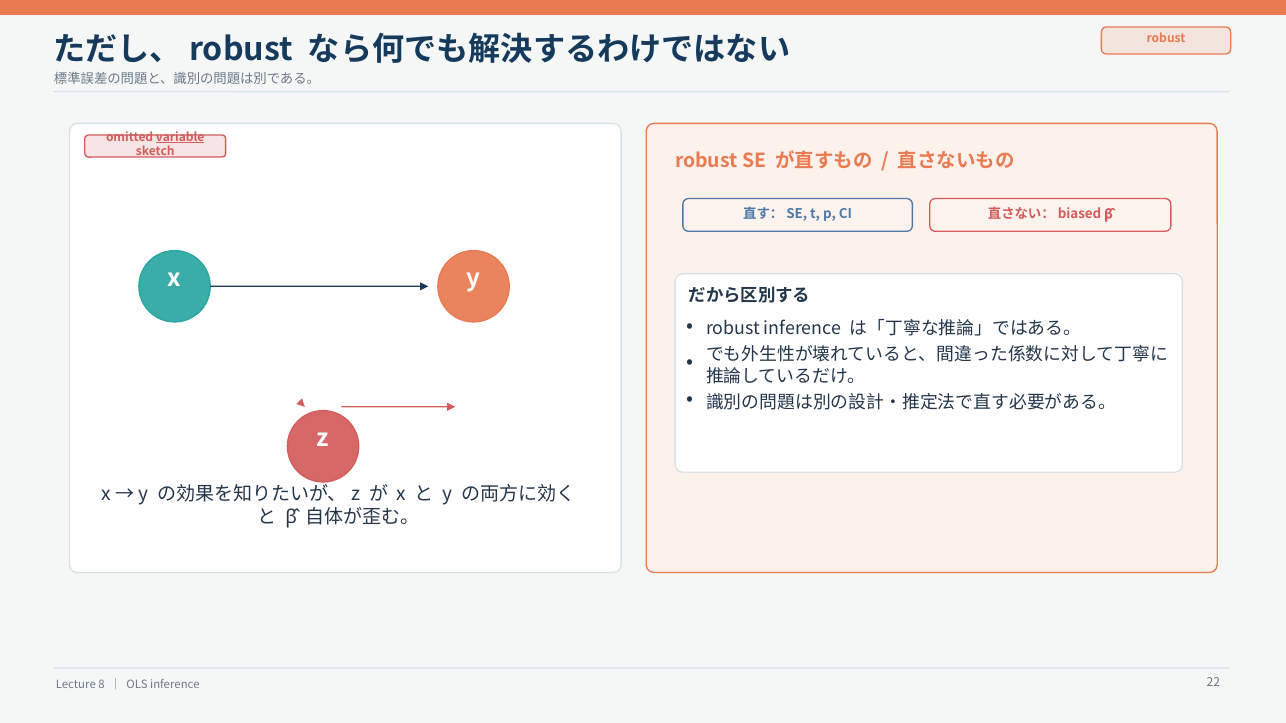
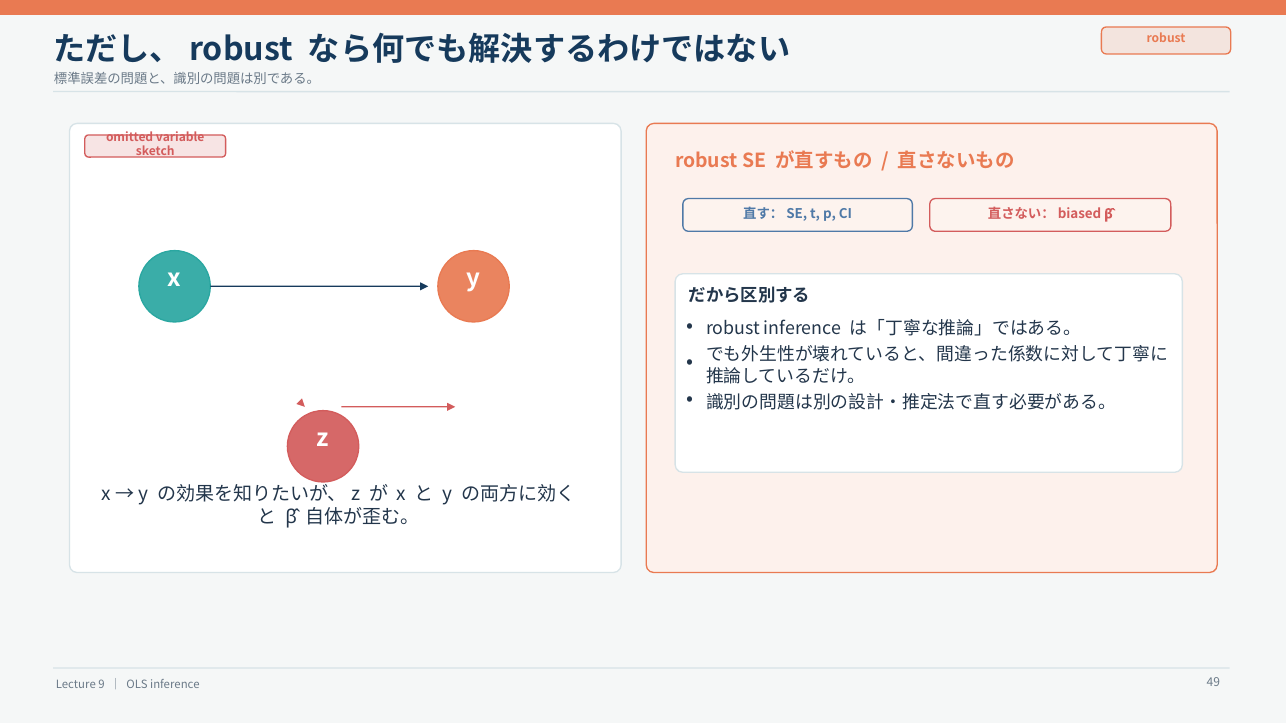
variable underline: present -> none (180, 137)
8: 8 -> 9 (102, 685)
22: 22 -> 49 (1213, 683)
